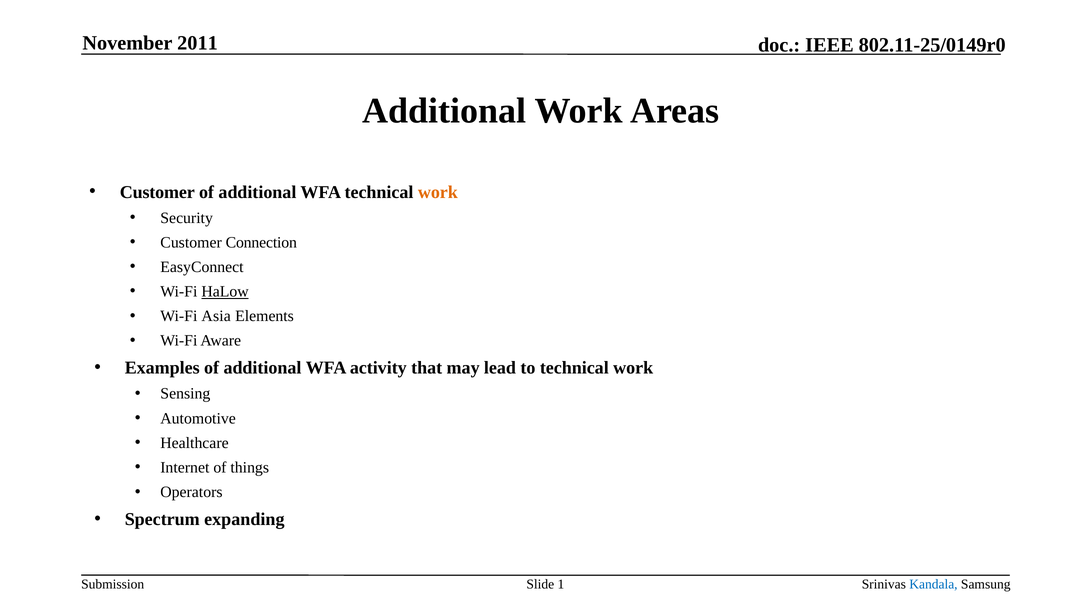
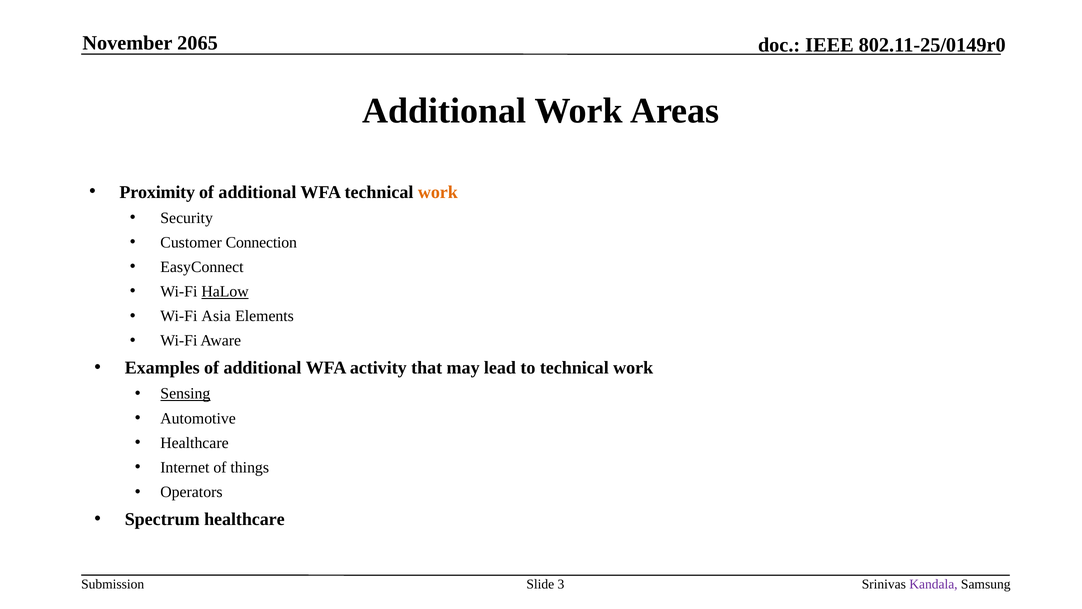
2011: 2011 -> 2065 (198, 43)
Customer: Customer -> Proximity (157, 192)
Sensing underline: none -> present (185, 394)
Spectrum expanding: expanding -> healthcare (244, 519)
1: 1 -> 3 (561, 584)
Kandala colour: blue -> purple (933, 584)
